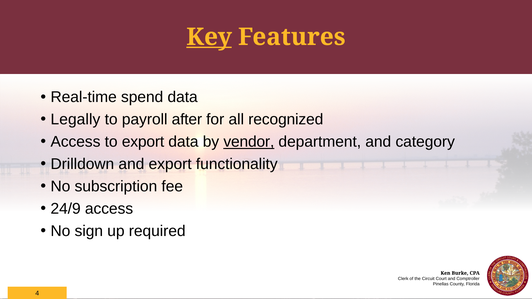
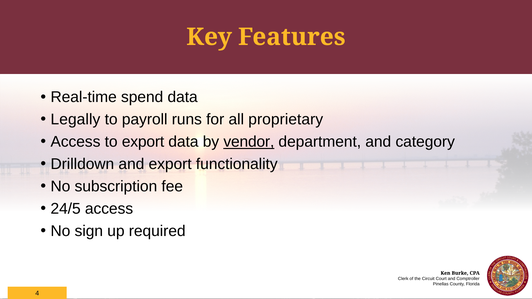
Key underline: present -> none (209, 37)
after: after -> runs (187, 120)
recognized: recognized -> proprietary (286, 120)
24/9: 24/9 -> 24/5 (66, 209)
